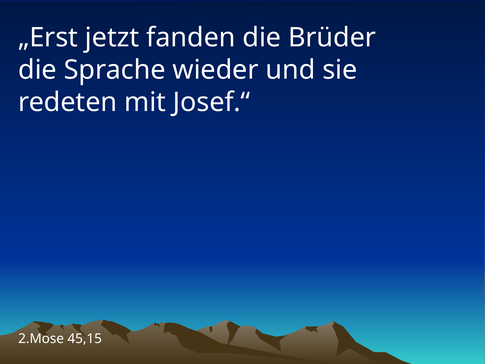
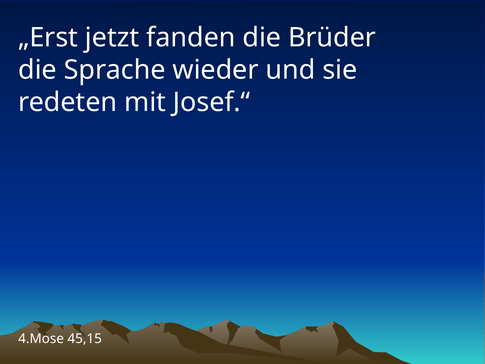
2.Mose: 2.Mose -> 4.Mose (41, 338)
